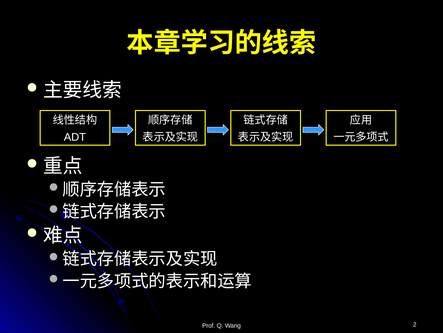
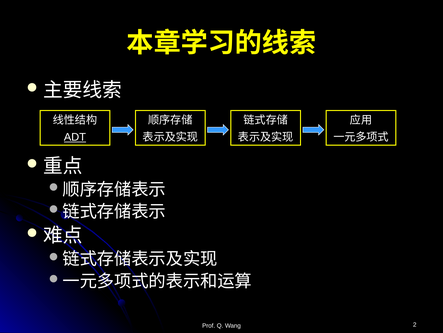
ADT underline: none -> present (75, 137)
